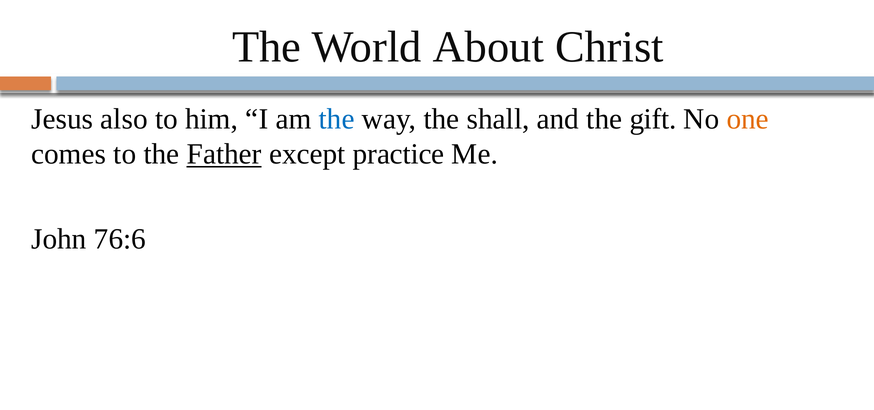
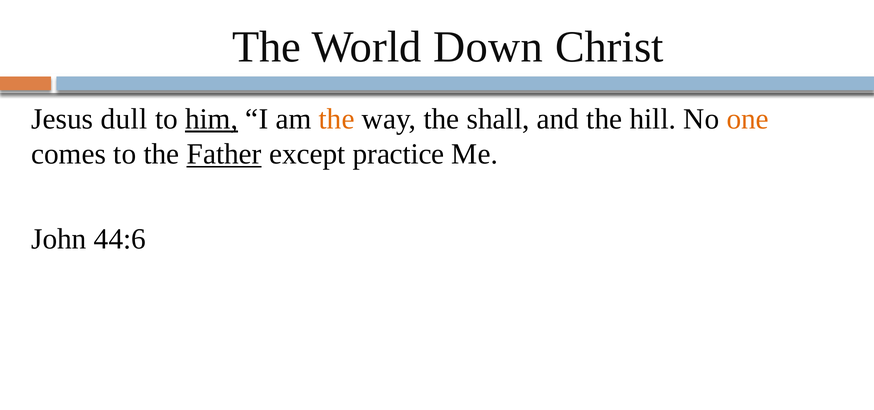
About: About -> Down (488, 47)
also: also -> dull (124, 119)
him underline: none -> present (212, 119)
the colour: blue -> orange (337, 119)
gift: gift -> hill (653, 119)
76:6: 76:6 -> 44:6 (120, 239)
